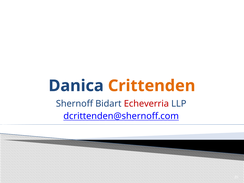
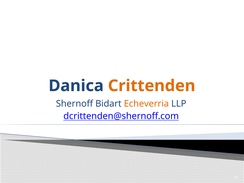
Echeverria colour: red -> orange (146, 104)
